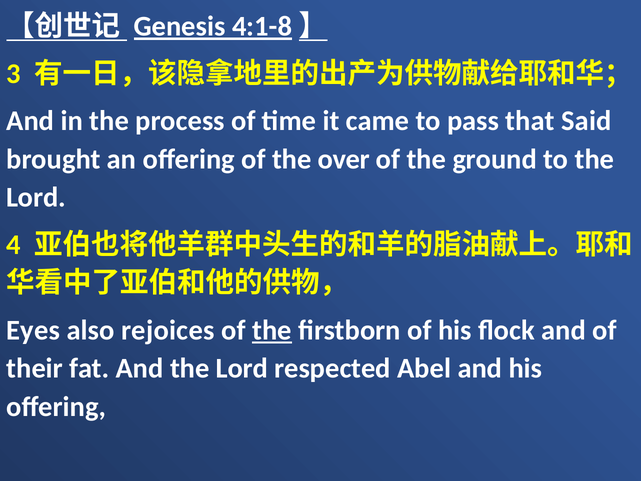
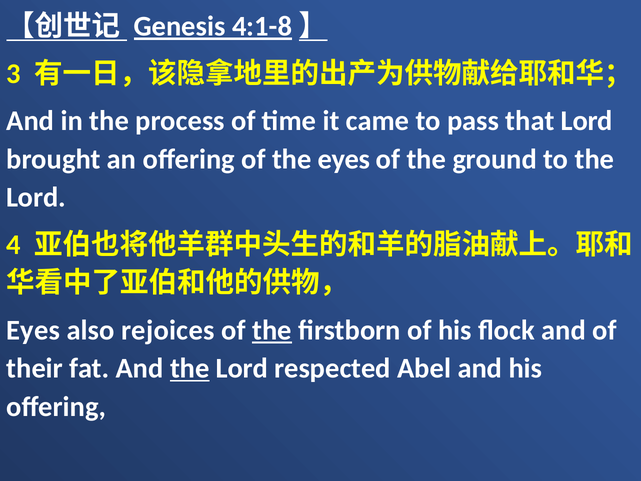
that Said: Said -> Lord (587, 121)
the over: over -> eyes (344, 159)
the underline: none -> present (190, 368)
